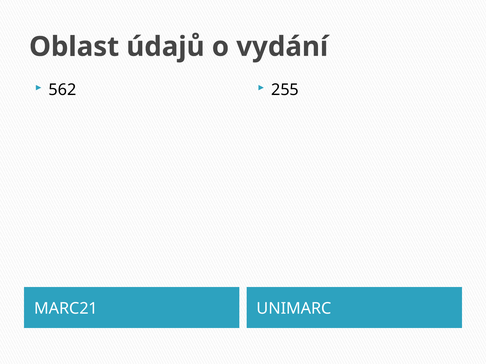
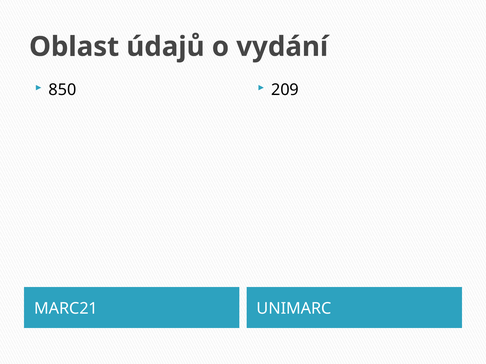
562: 562 -> 850 (62, 90)
255: 255 -> 209 (285, 90)
